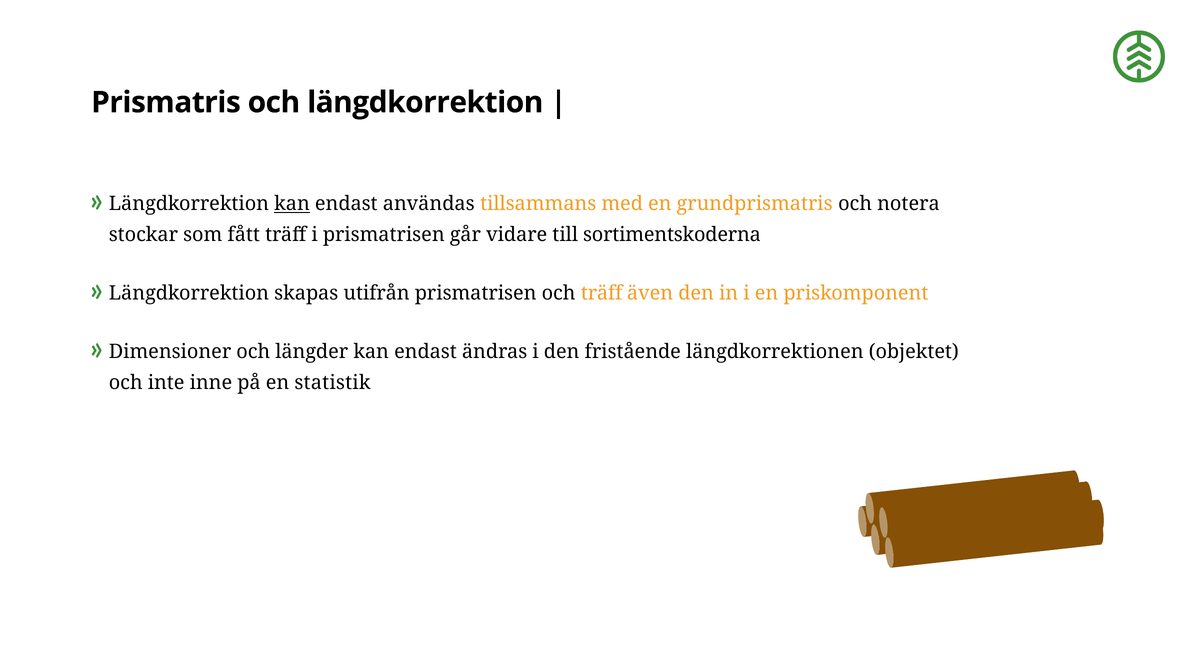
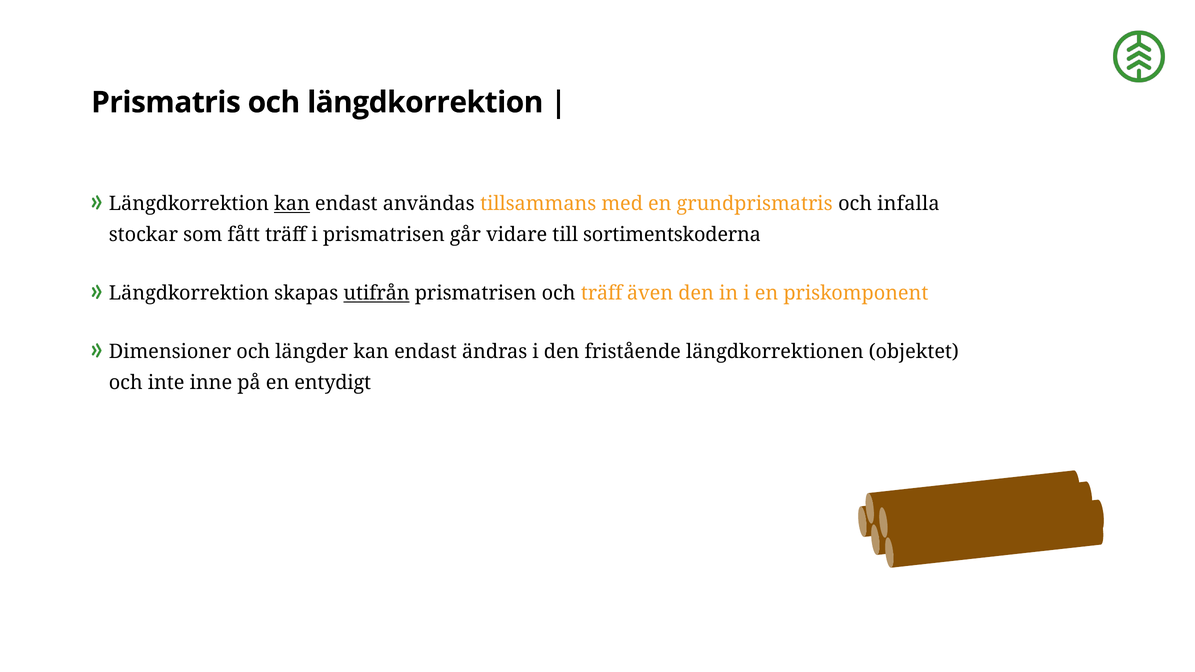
notera: notera -> infalla (908, 204)
utifrån underline: none -> present (377, 293)
statistik: statistik -> entydigt (333, 383)
